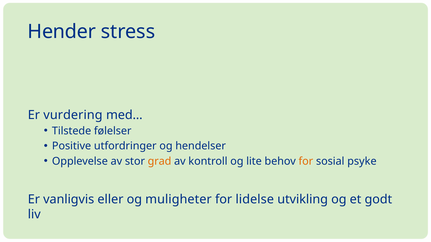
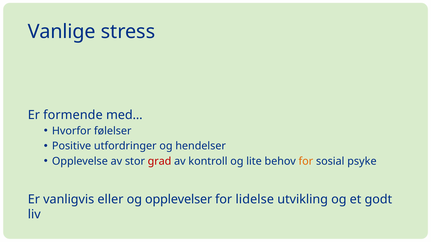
Hender: Hender -> Vanlige (62, 32)
vurdering: vurdering -> formende (73, 115)
Tilstede: Tilstede -> Hvorfor (72, 131)
grad colour: orange -> red (160, 162)
muligheter: muligheter -> opplevelser (179, 200)
